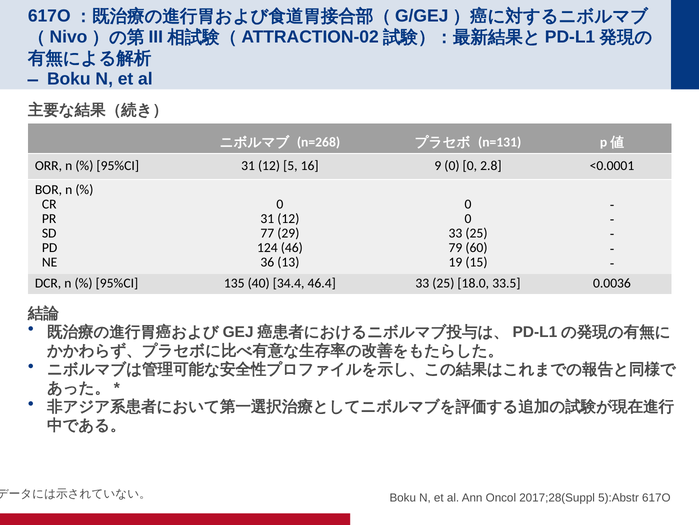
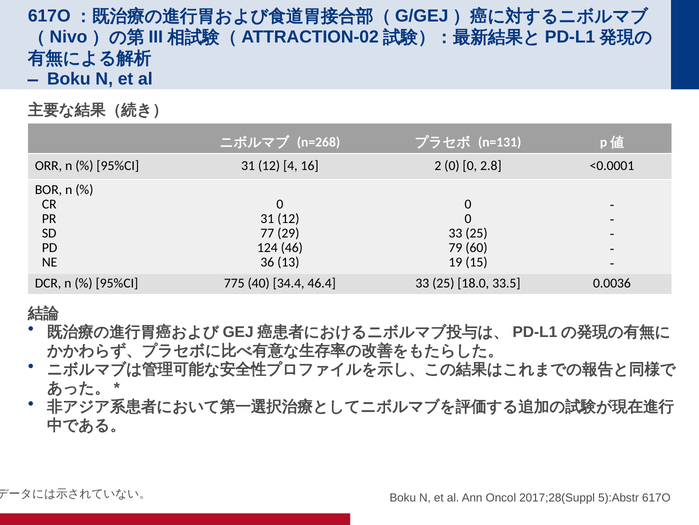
5: 5 -> 4 (290, 165)
9: 9 -> 2 (438, 165)
135: 135 -> 775 (234, 283)
